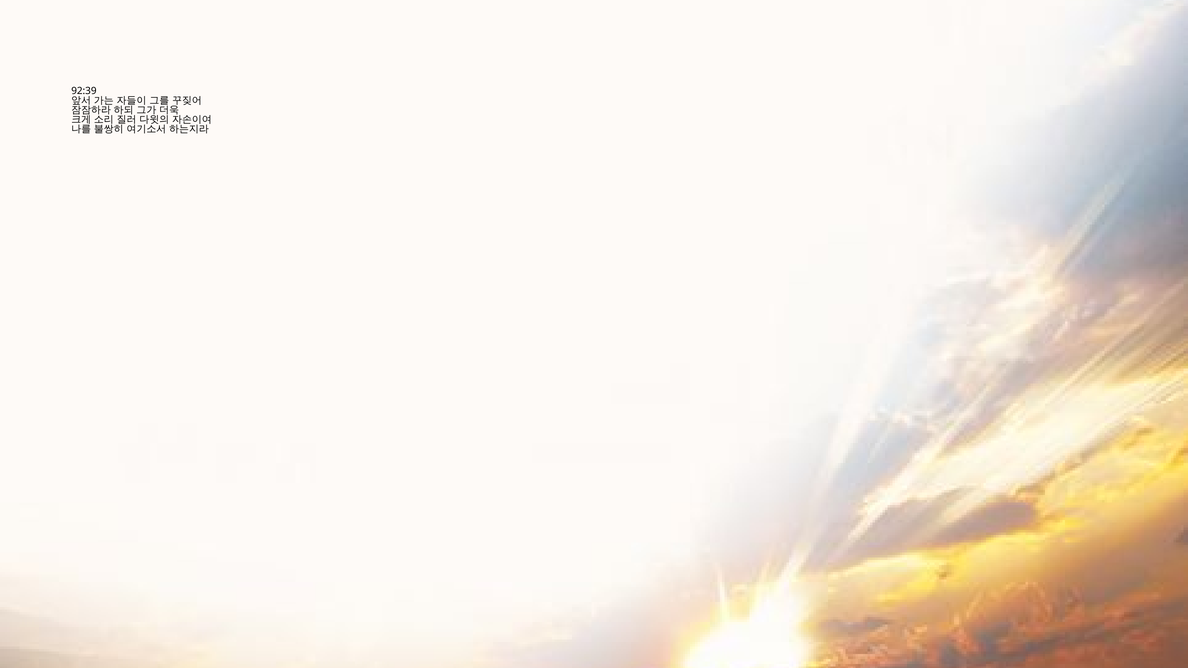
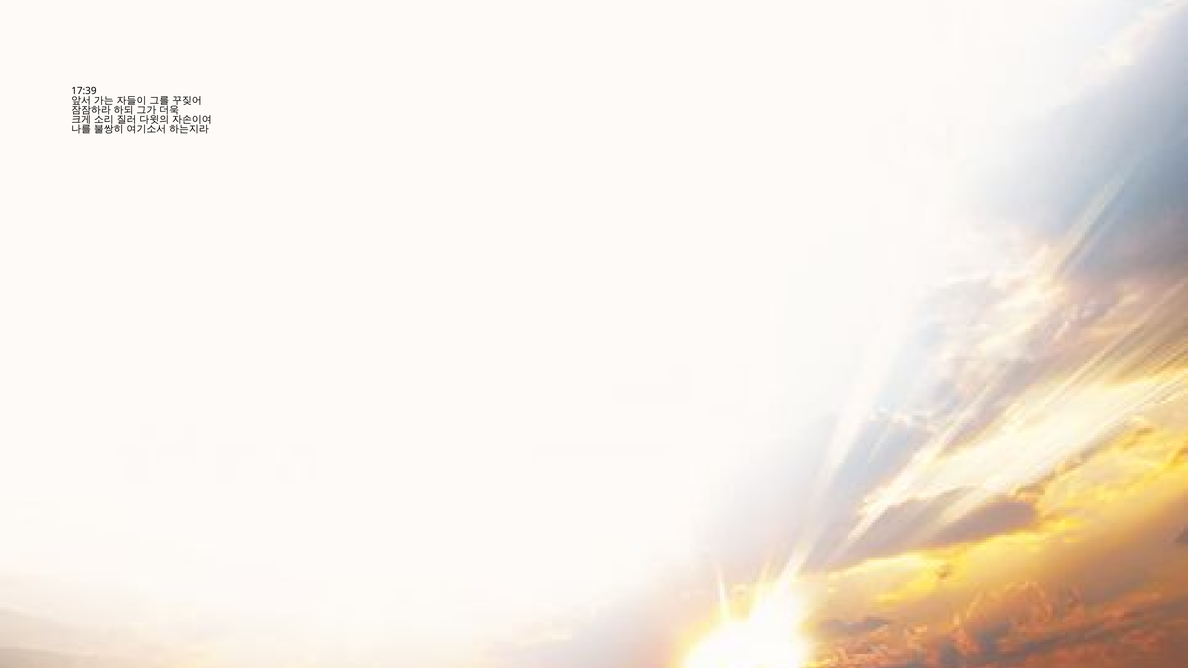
92:39: 92:39 -> 17:39 (84, 91)
